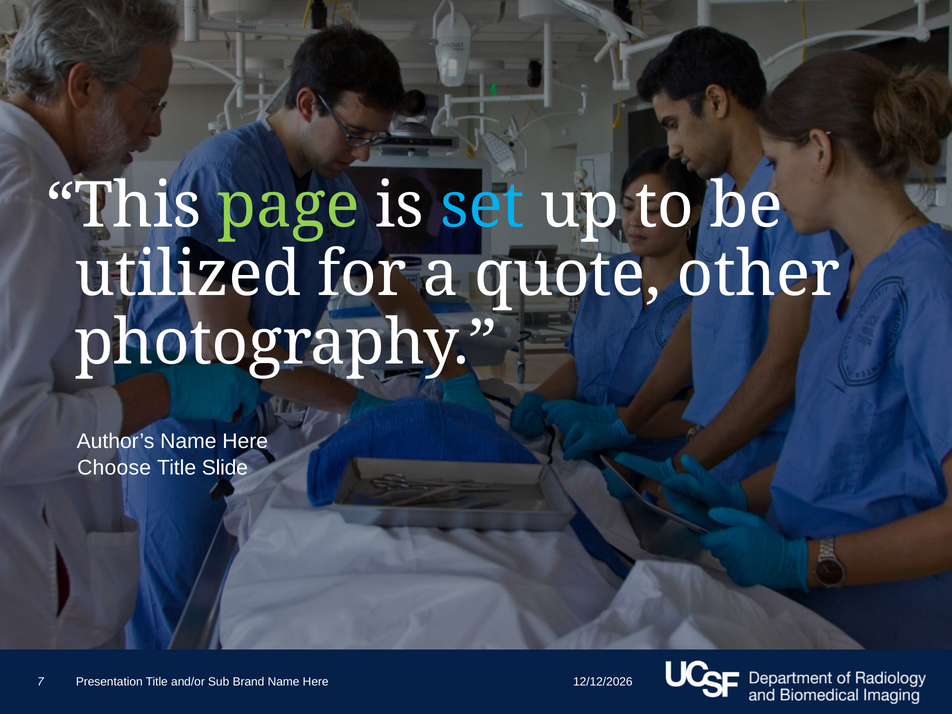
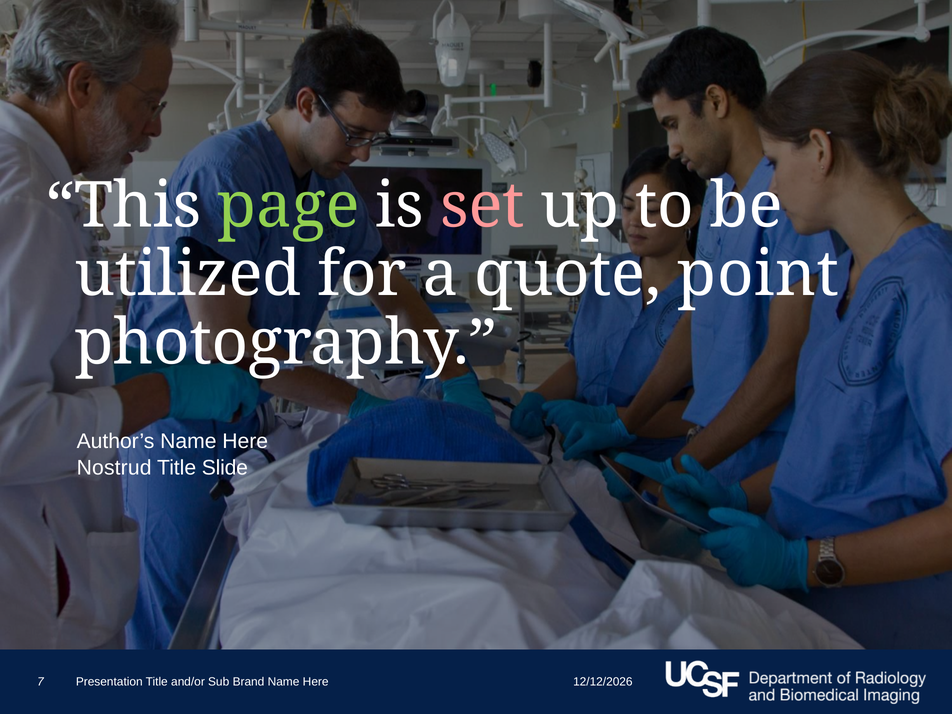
set colour: light blue -> pink (482, 206)
other: other -> point (758, 274)
Choose: Choose -> Nostrud (114, 468)
